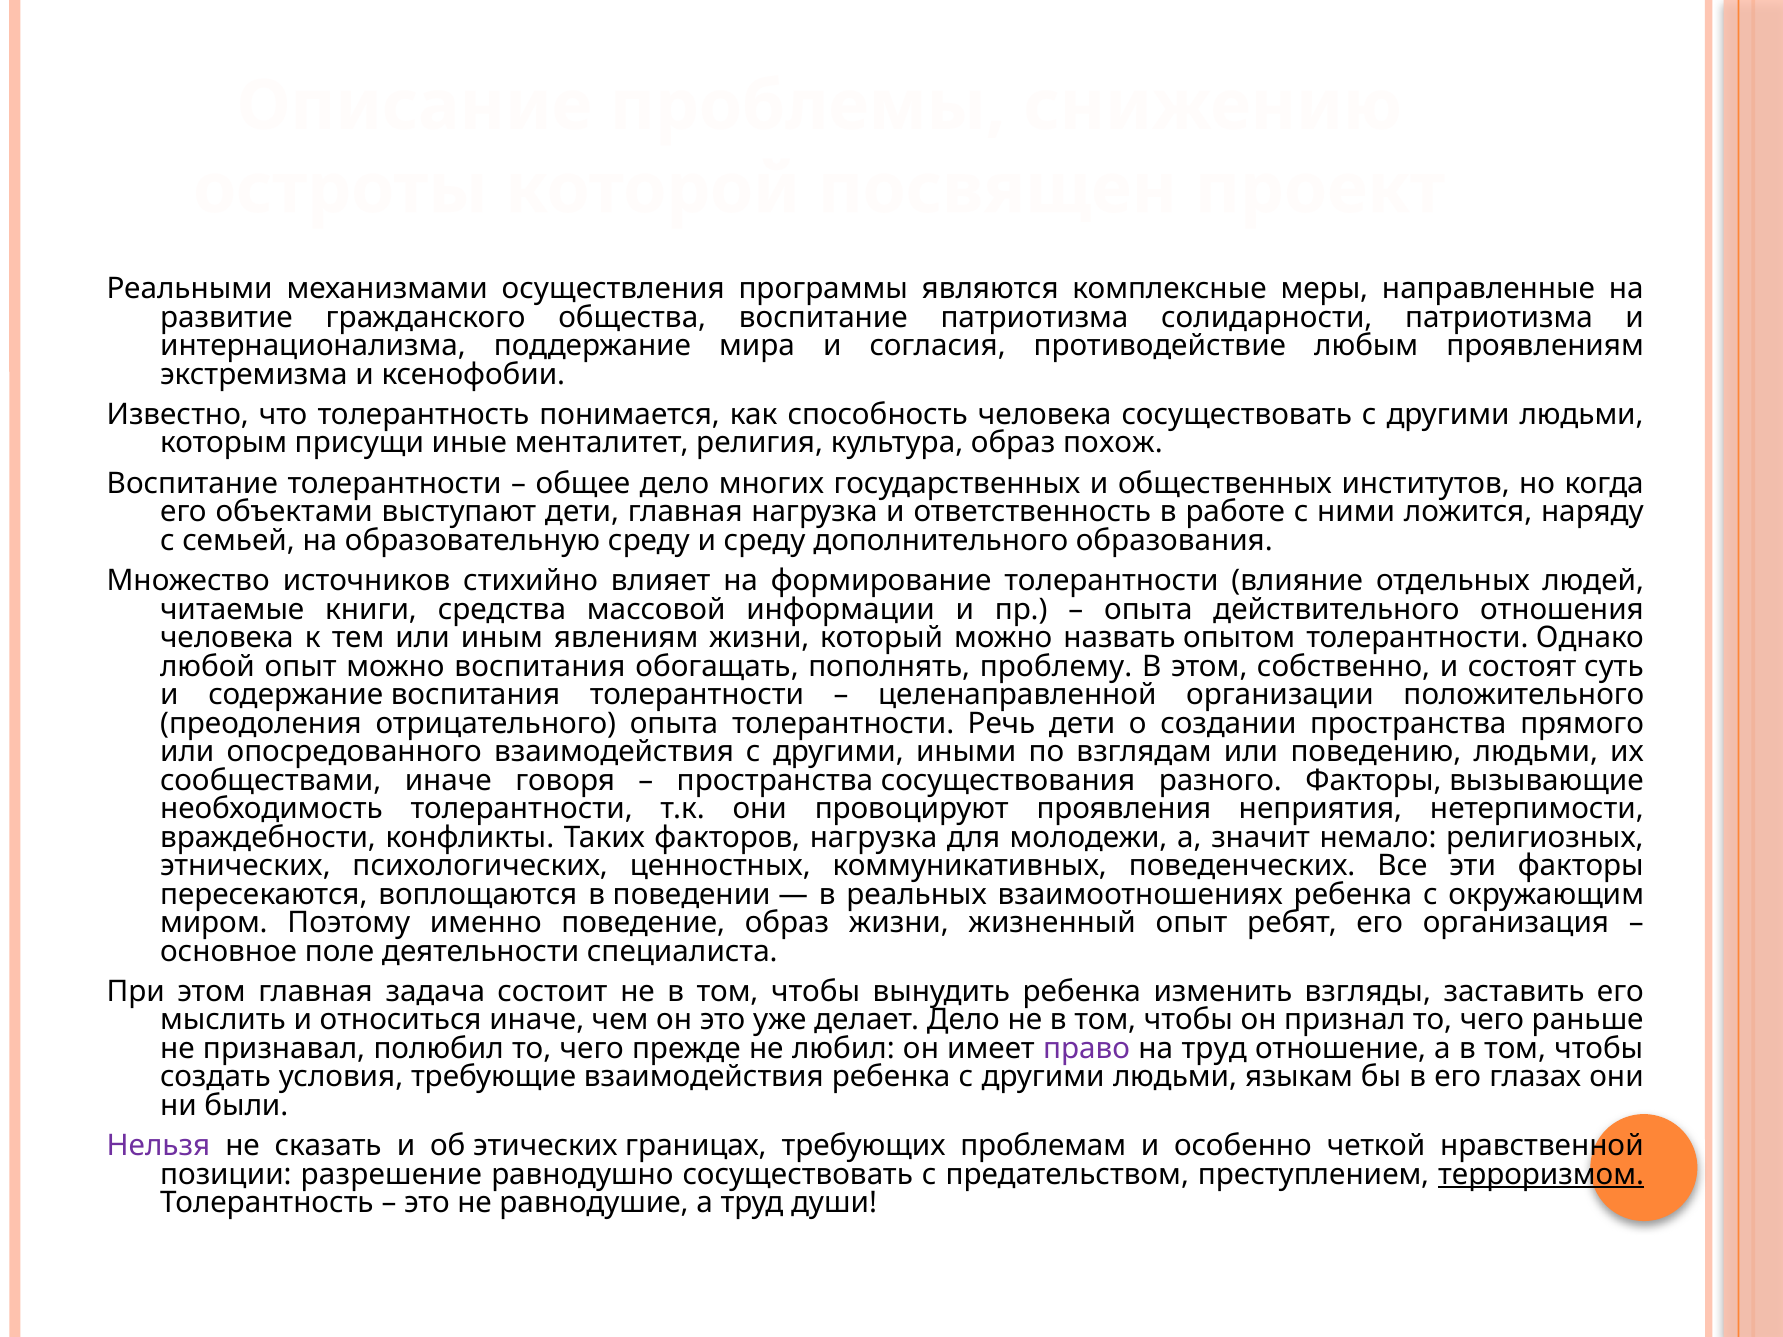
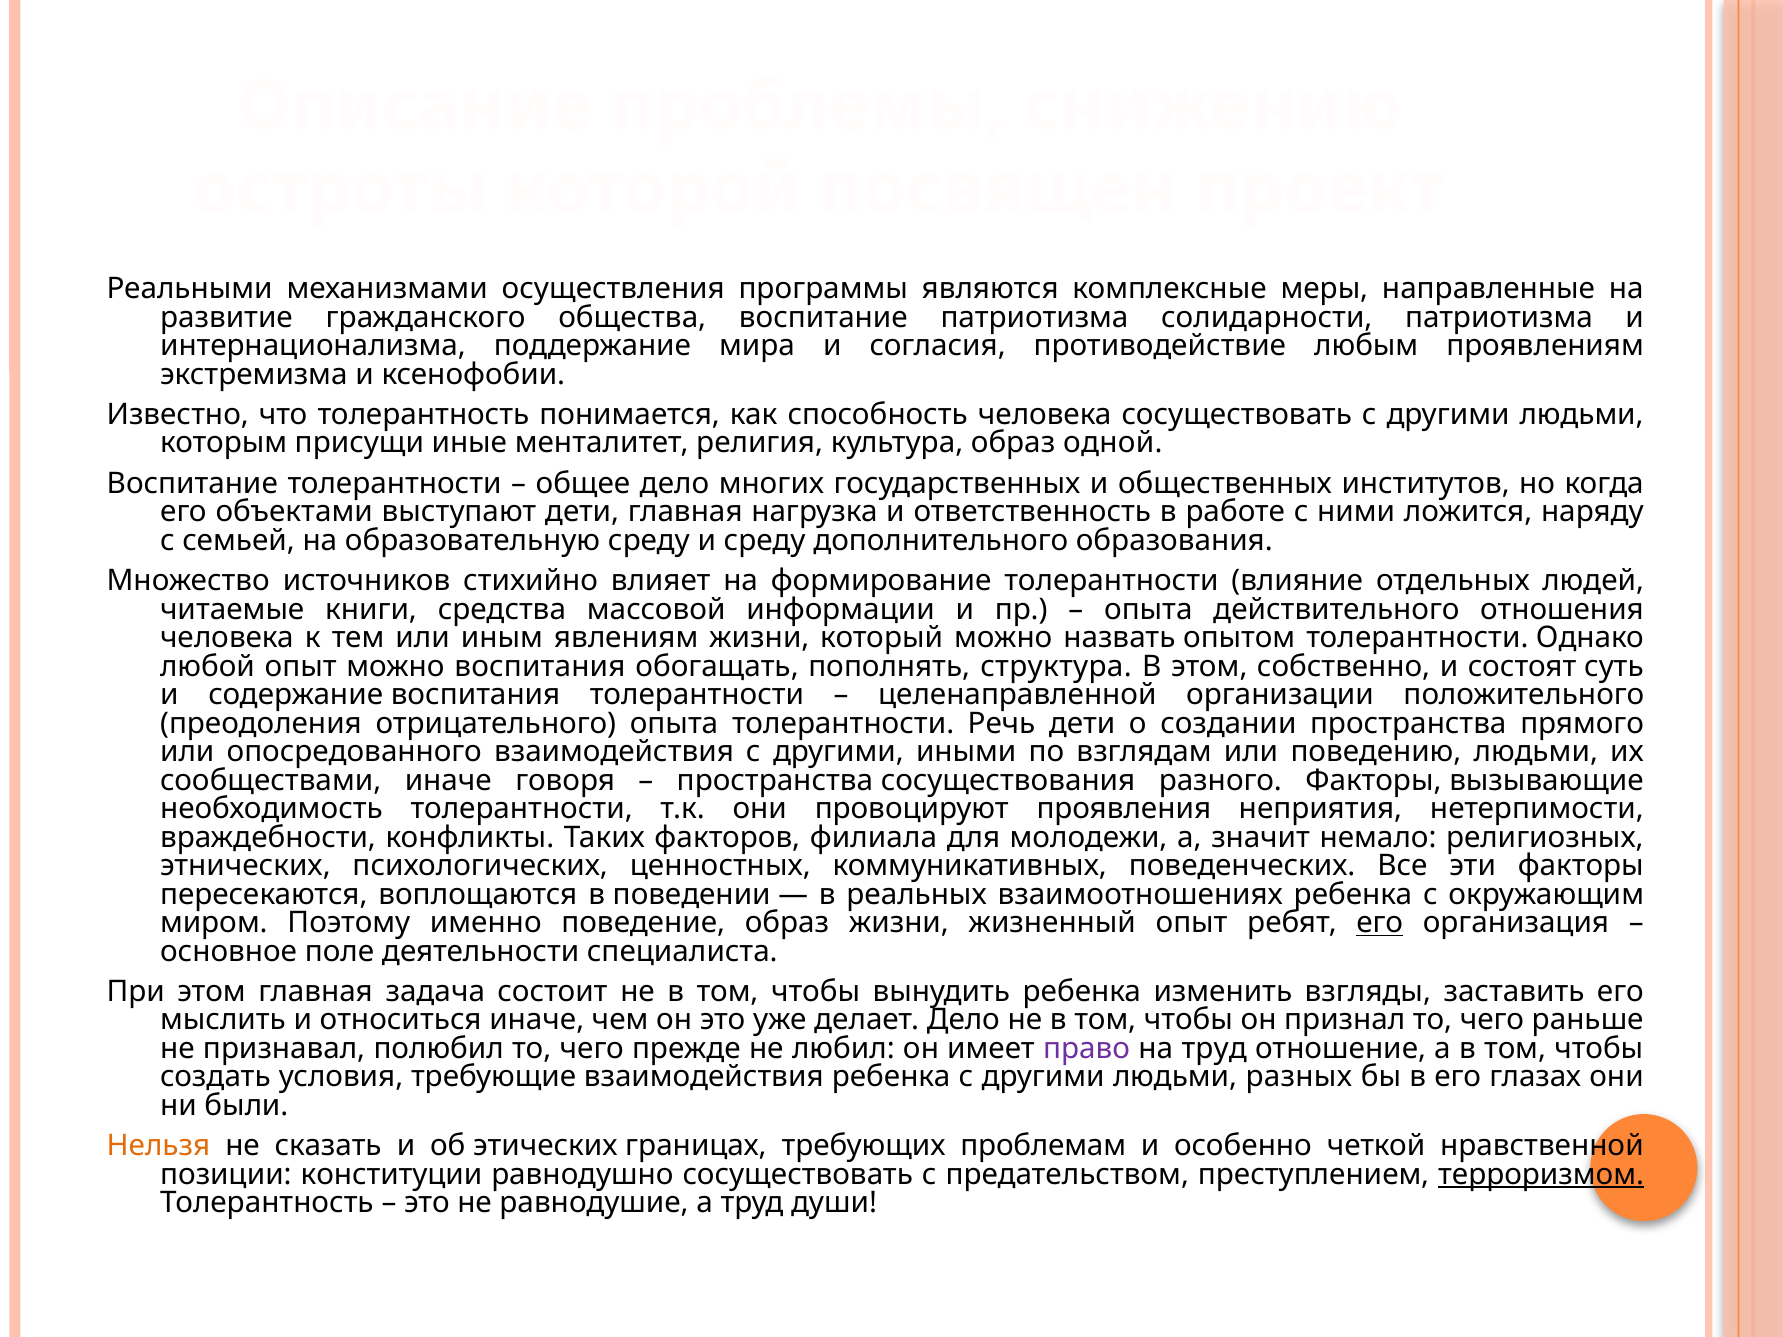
похож: похож -> одной (1113, 443)
проблему: проблему -> структура (1056, 666)
факторов нагрузка: нагрузка -> филиала (873, 837)
его underline: none -> present (1380, 923)
языкам: языкам -> разных (1299, 1077)
Нельзя colour: purple -> orange (158, 1146)
разрешение: разрешение -> конституции (391, 1175)
